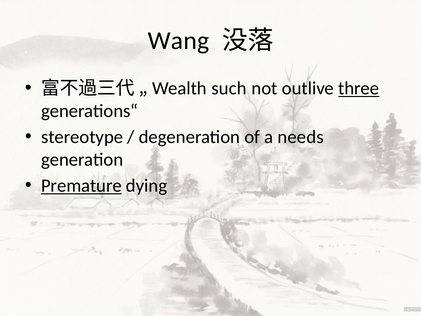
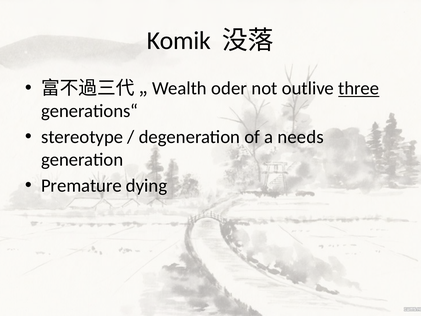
Wang: Wang -> Komik (179, 41)
such: such -> oder (229, 88)
Premature underline: present -> none (81, 186)
